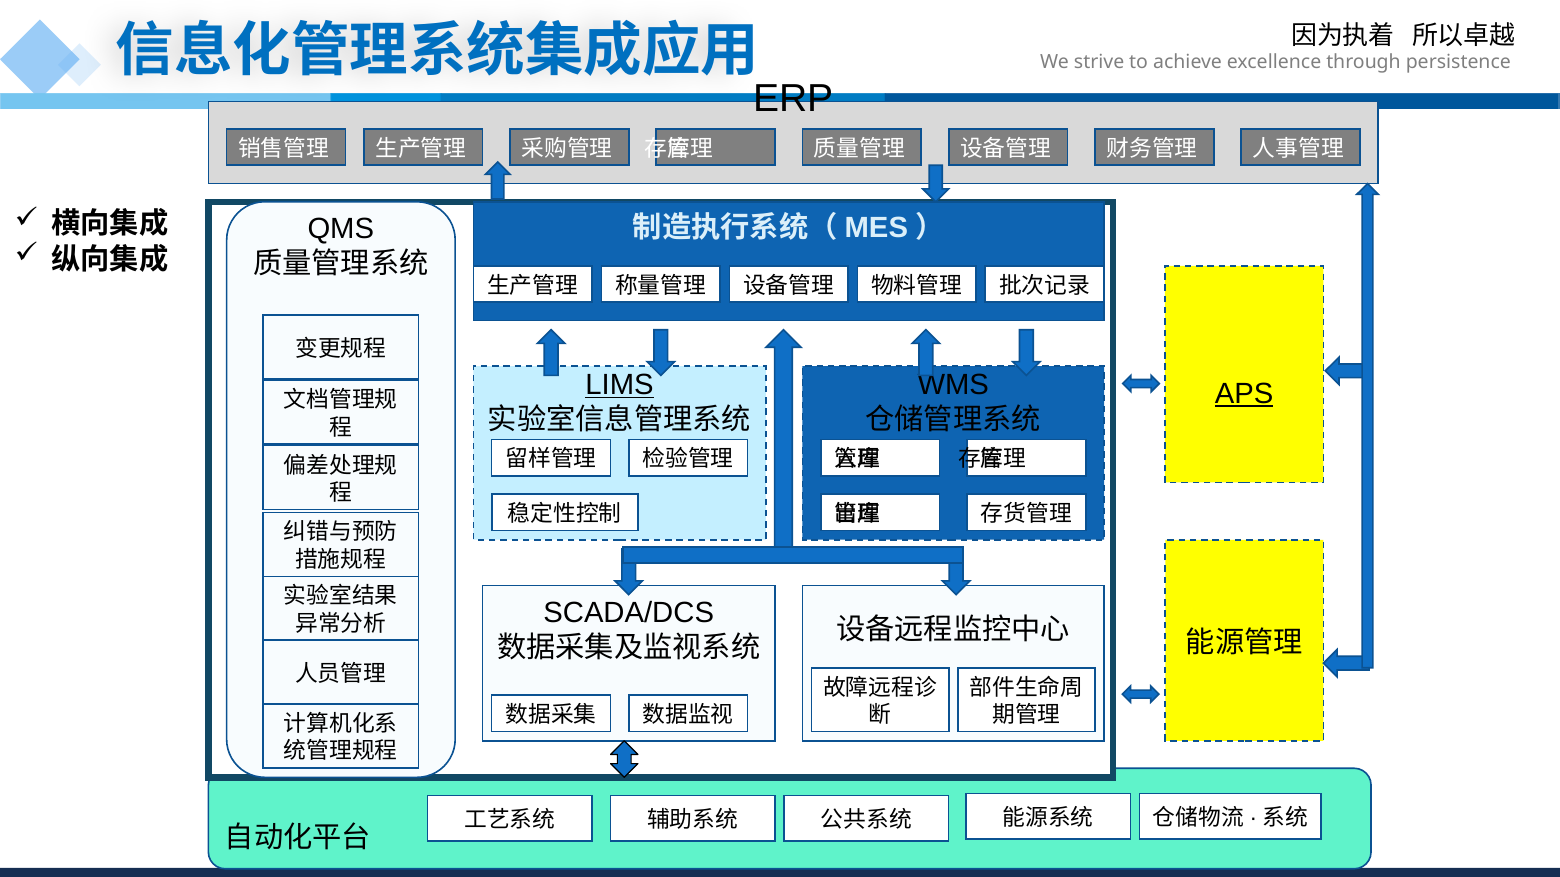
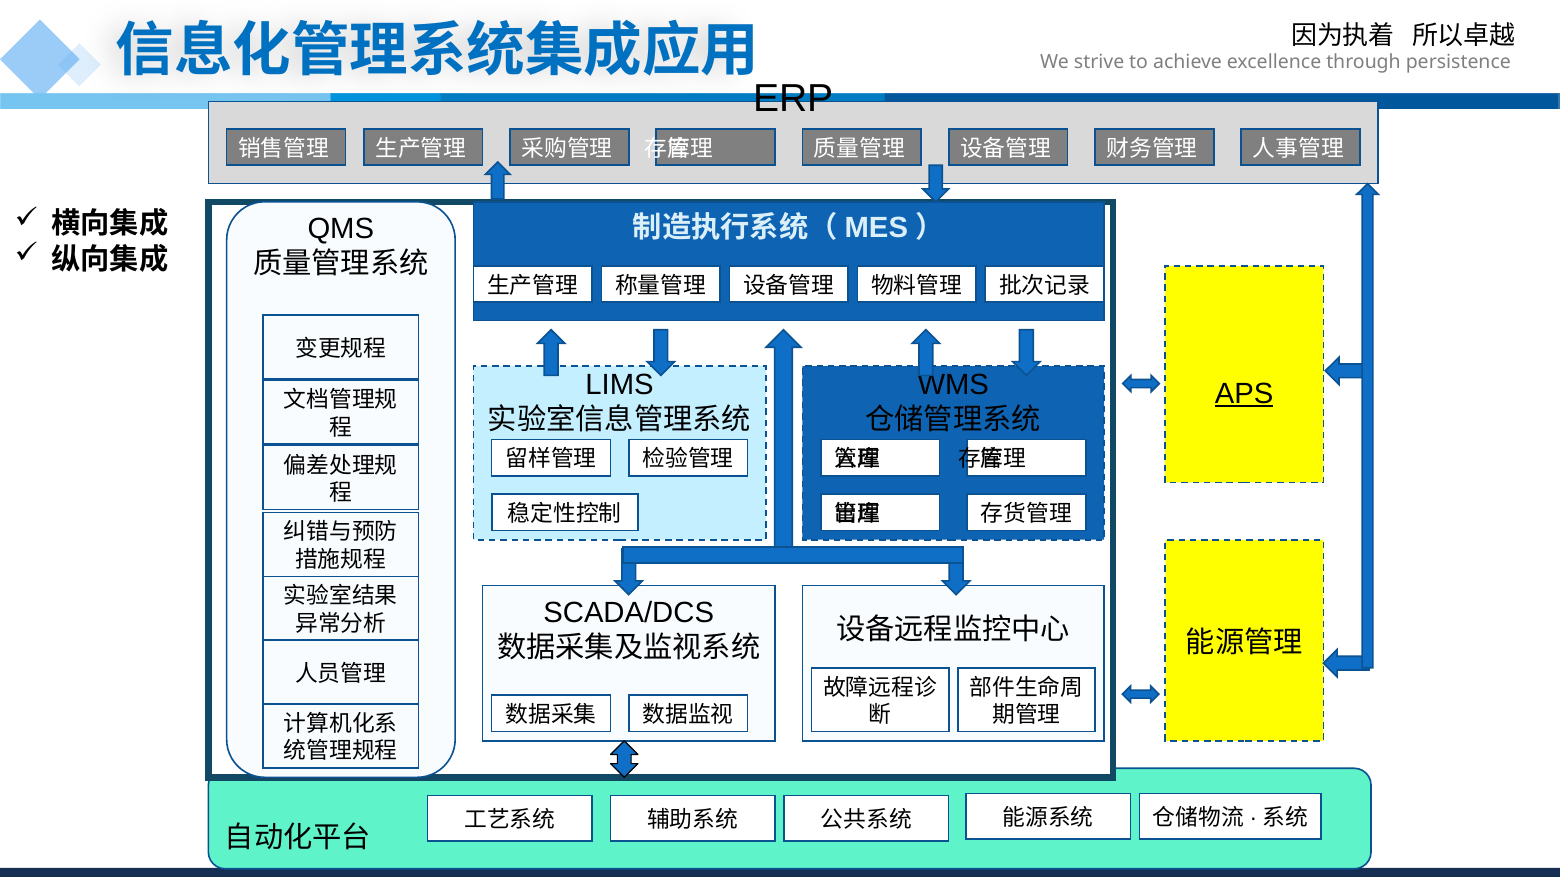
LIMS underline: present -> none (620, 385)
